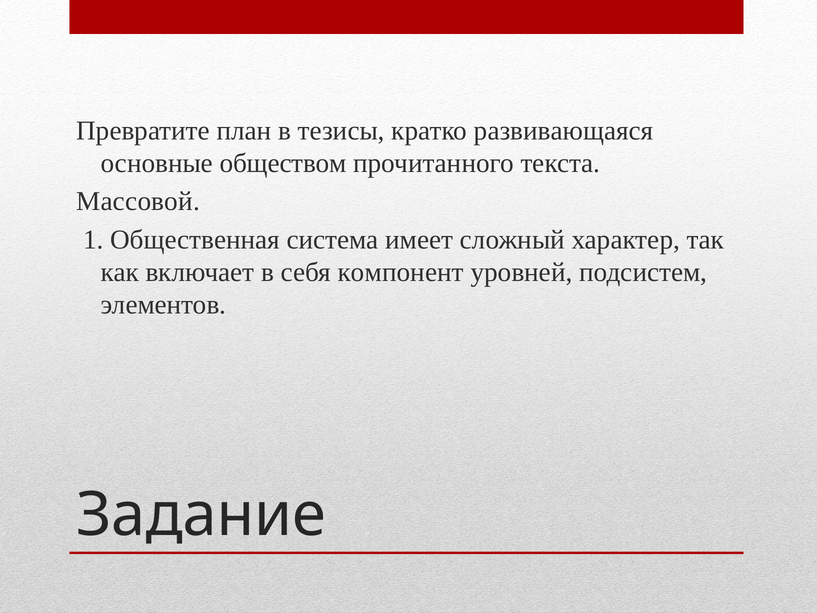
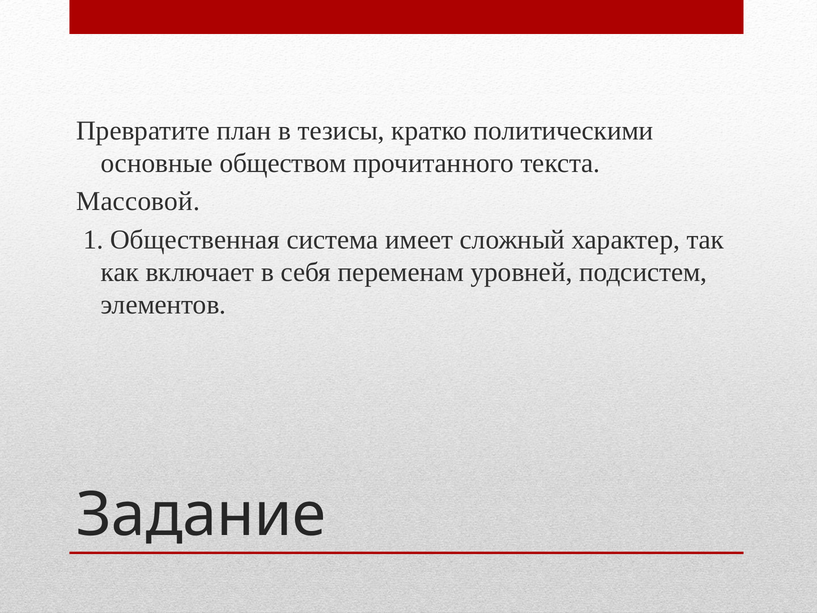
развивающаяся: развивающаяся -> политическими (564, 131)
компонент: компонент -> переменам (401, 272)
